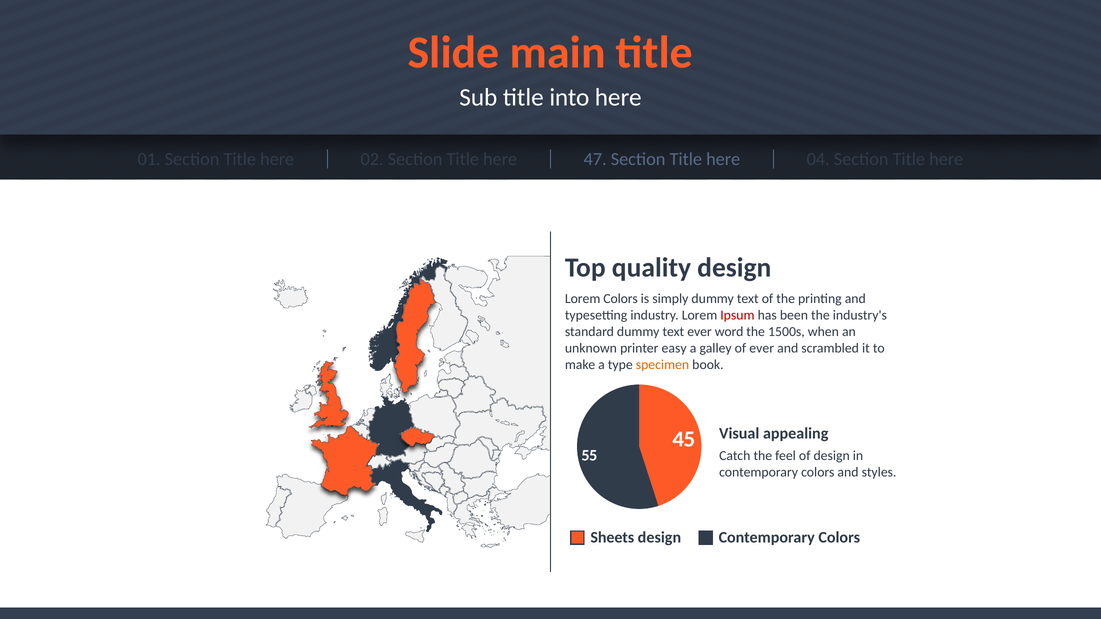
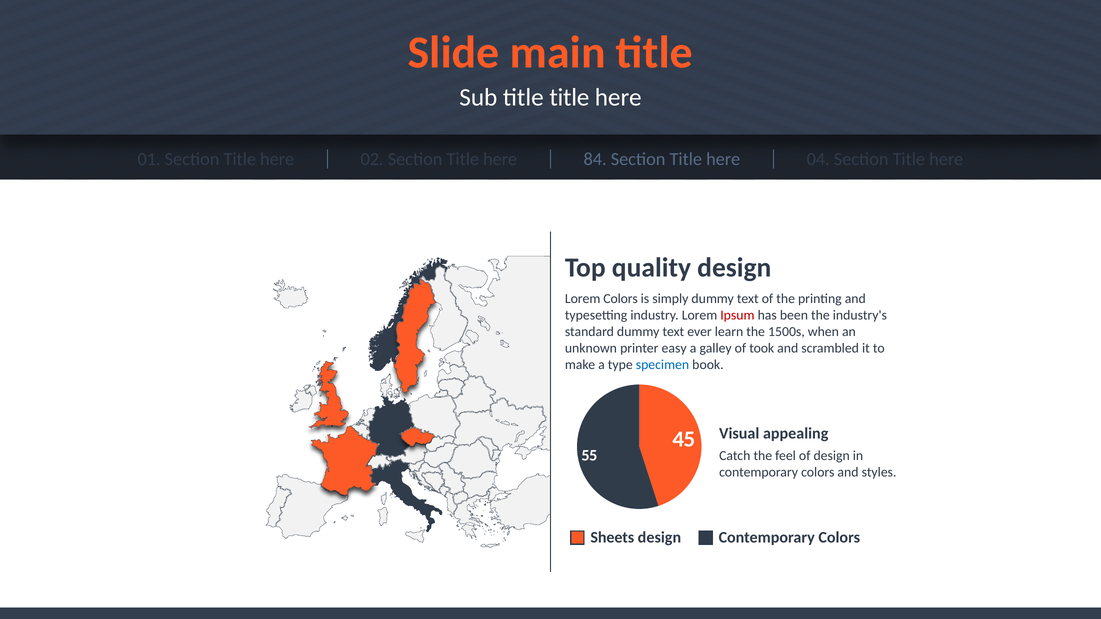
title into: into -> title (569, 98)
47: 47 -> 84 (595, 159)
word: word -> learn (729, 332)
of ever: ever -> took (762, 349)
specimen colour: orange -> blue (662, 365)
